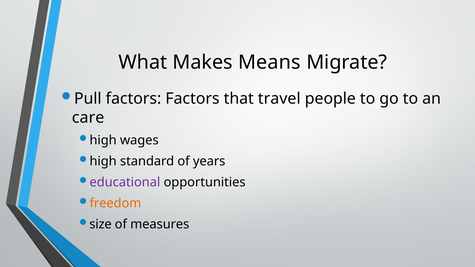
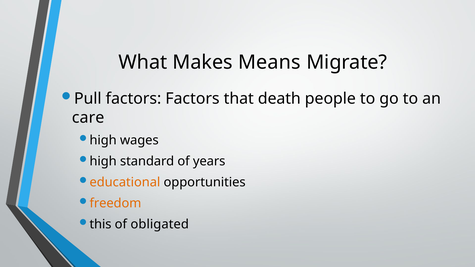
travel: travel -> death (279, 99)
educational colour: purple -> orange (125, 182)
size: size -> this (101, 224)
measures: measures -> obligated (160, 224)
